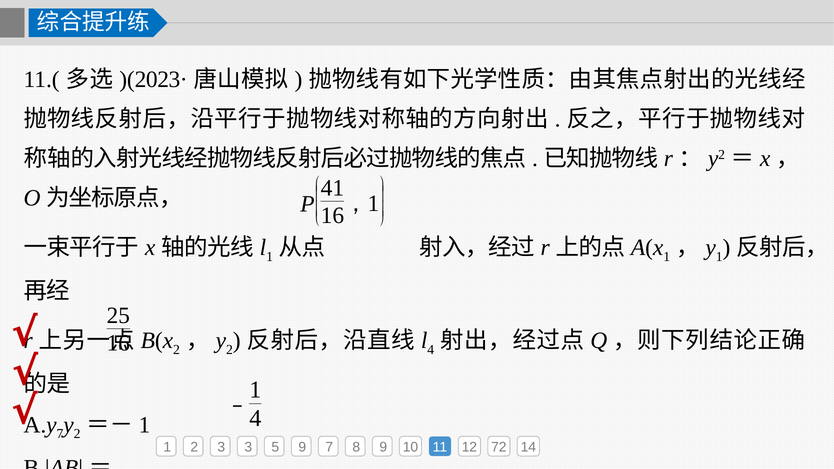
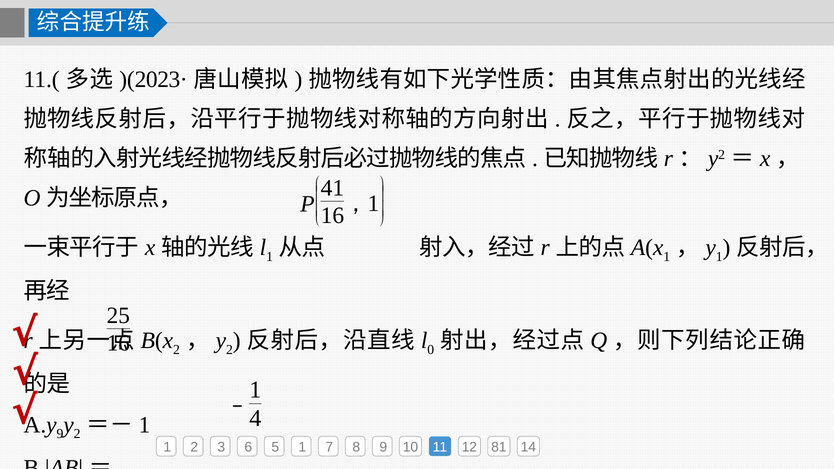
4: 4 -> 0 (431, 350)
7: 7 -> 9 (60, 434)
3 3: 3 -> 6 (248, 447)
5 9: 9 -> 1 (302, 447)
72: 72 -> 81 (499, 447)
